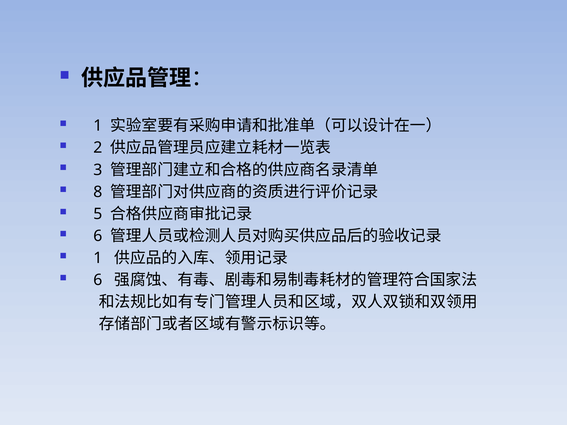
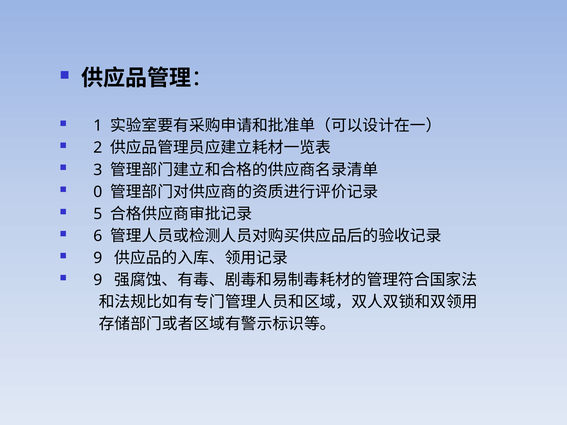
8: 8 -> 0 (98, 192)
1: 1 -> 9 (98, 258)
6: 6 -> 9 (98, 280)
